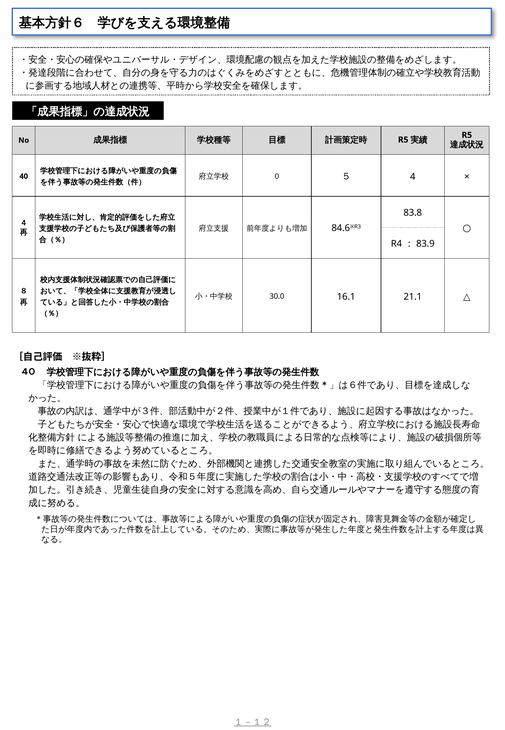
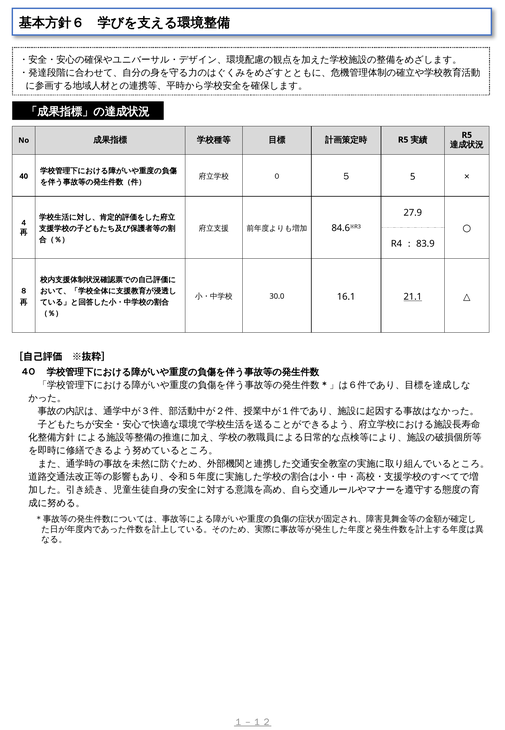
4: 4 -> 5 (413, 176)
83.8: 83.8 -> 27.9 (413, 212)
21.1 underline: none -> present (413, 297)
